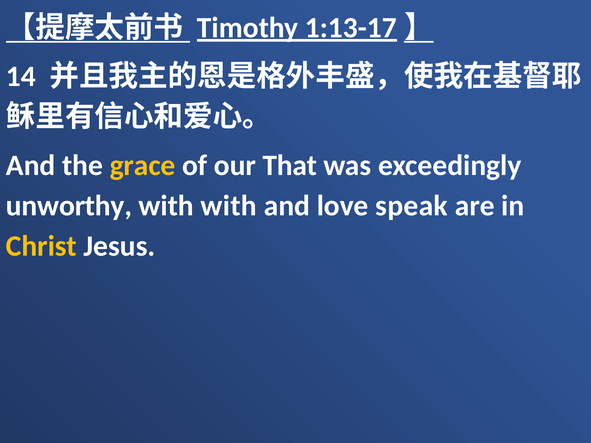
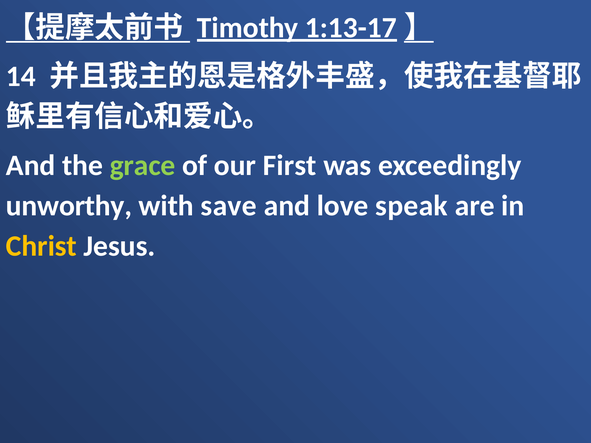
grace colour: yellow -> light green (143, 165)
That: That -> First (290, 165)
with with: with -> save (229, 206)
